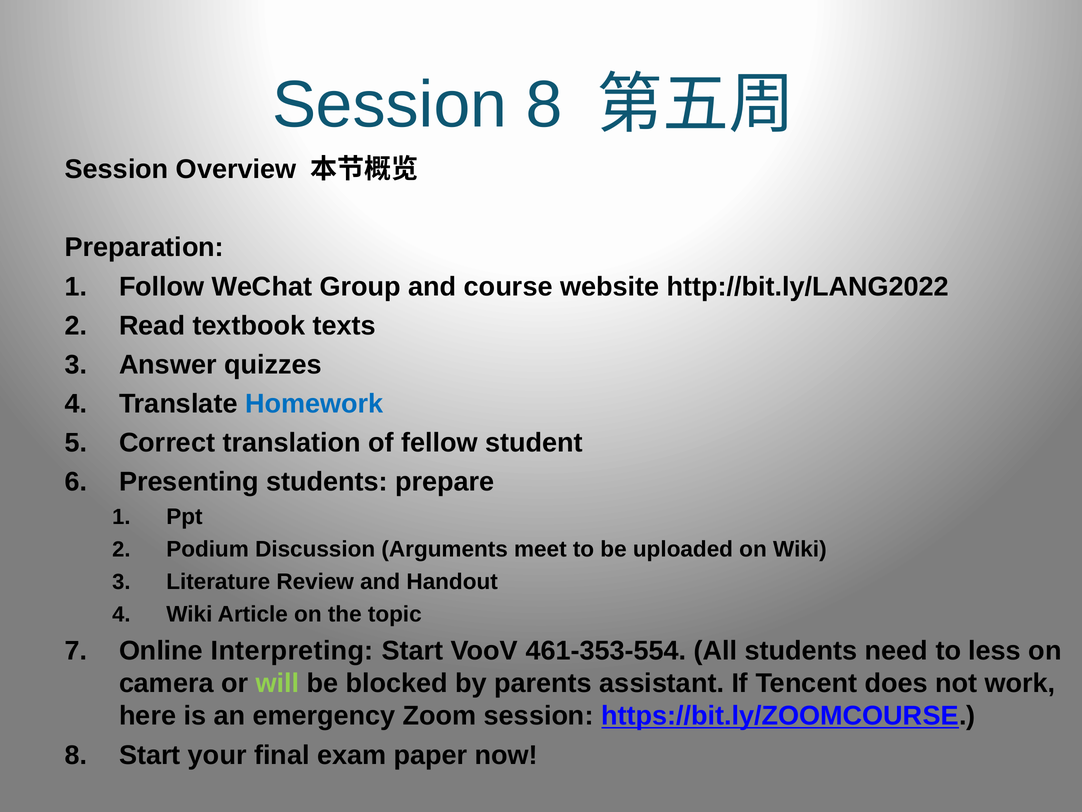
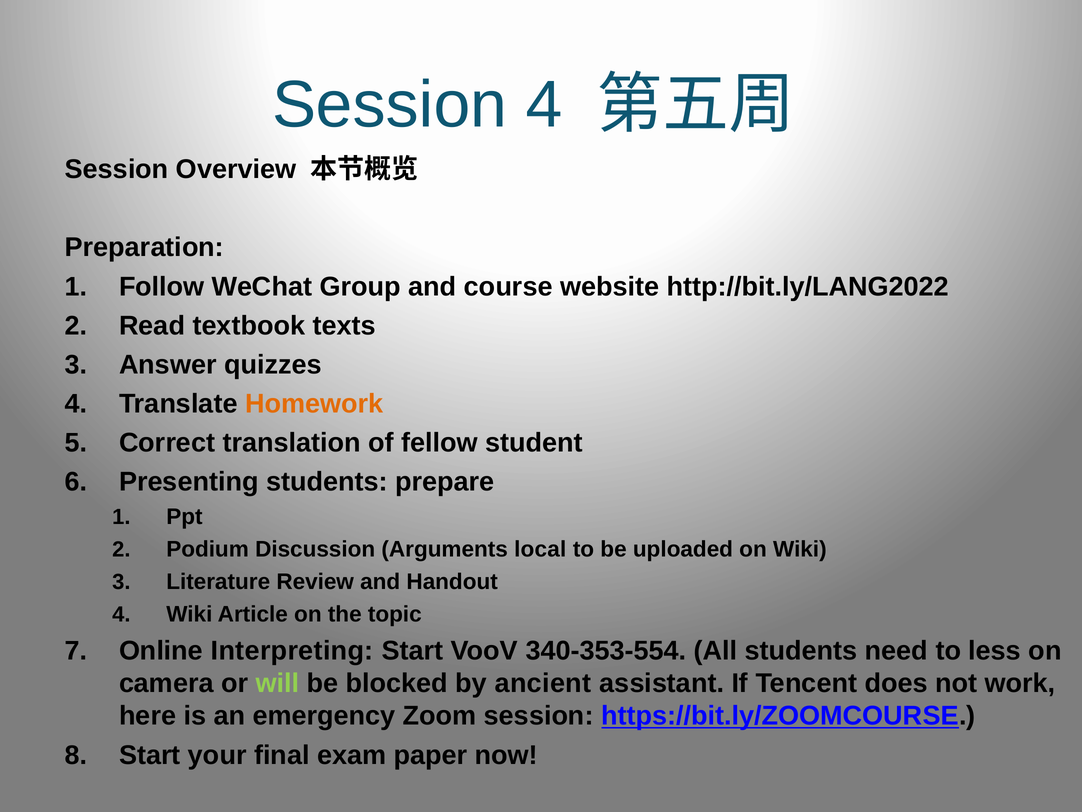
Session 8: 8 -> 4 (544, 105)
Homework colour: blue -> orange (314, 404)
meet: meet -> local (540, 549)
461-353-554: 461-353-554 -> 340-353-554 (606, 651)
parents: parents -> ancient (543, 683)
